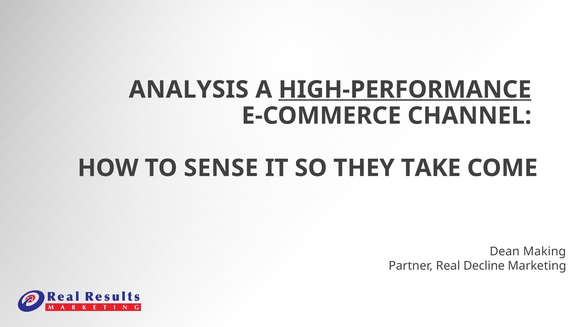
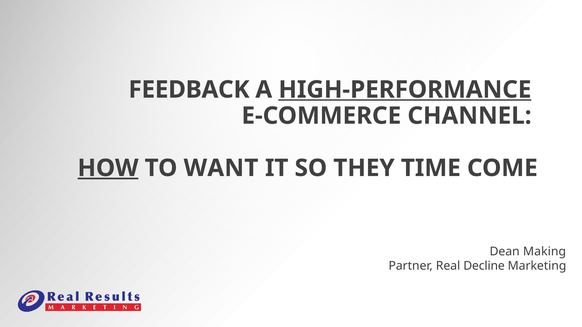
ANALYSIS: ANALYSIS -> FEEDBACK (189, 90)
HOW underline: none -> present (108, 168)
SENSE: SENSE -> WANT (221, 168)
TAKE: TAKE -> TIME (431, 168)
